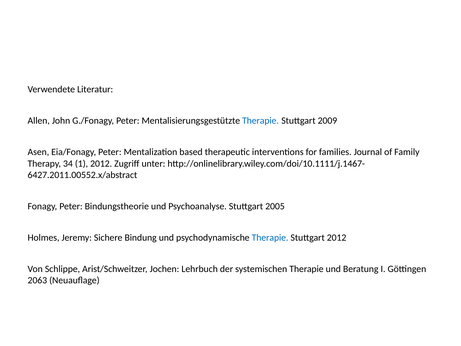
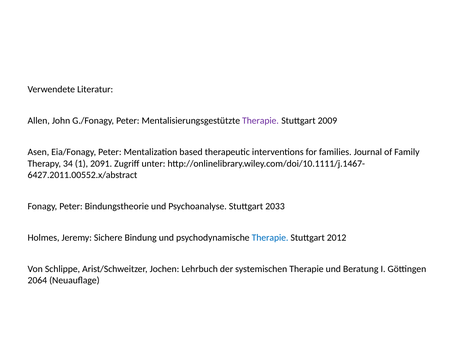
Therapie colour: blue -> purple (260, 121)
1 2012: 2012 -> 2091 (101, 163)
2005: 2005 -> 2033 (275, 206)
2063: 2063 -> 2064 (37, 280)
